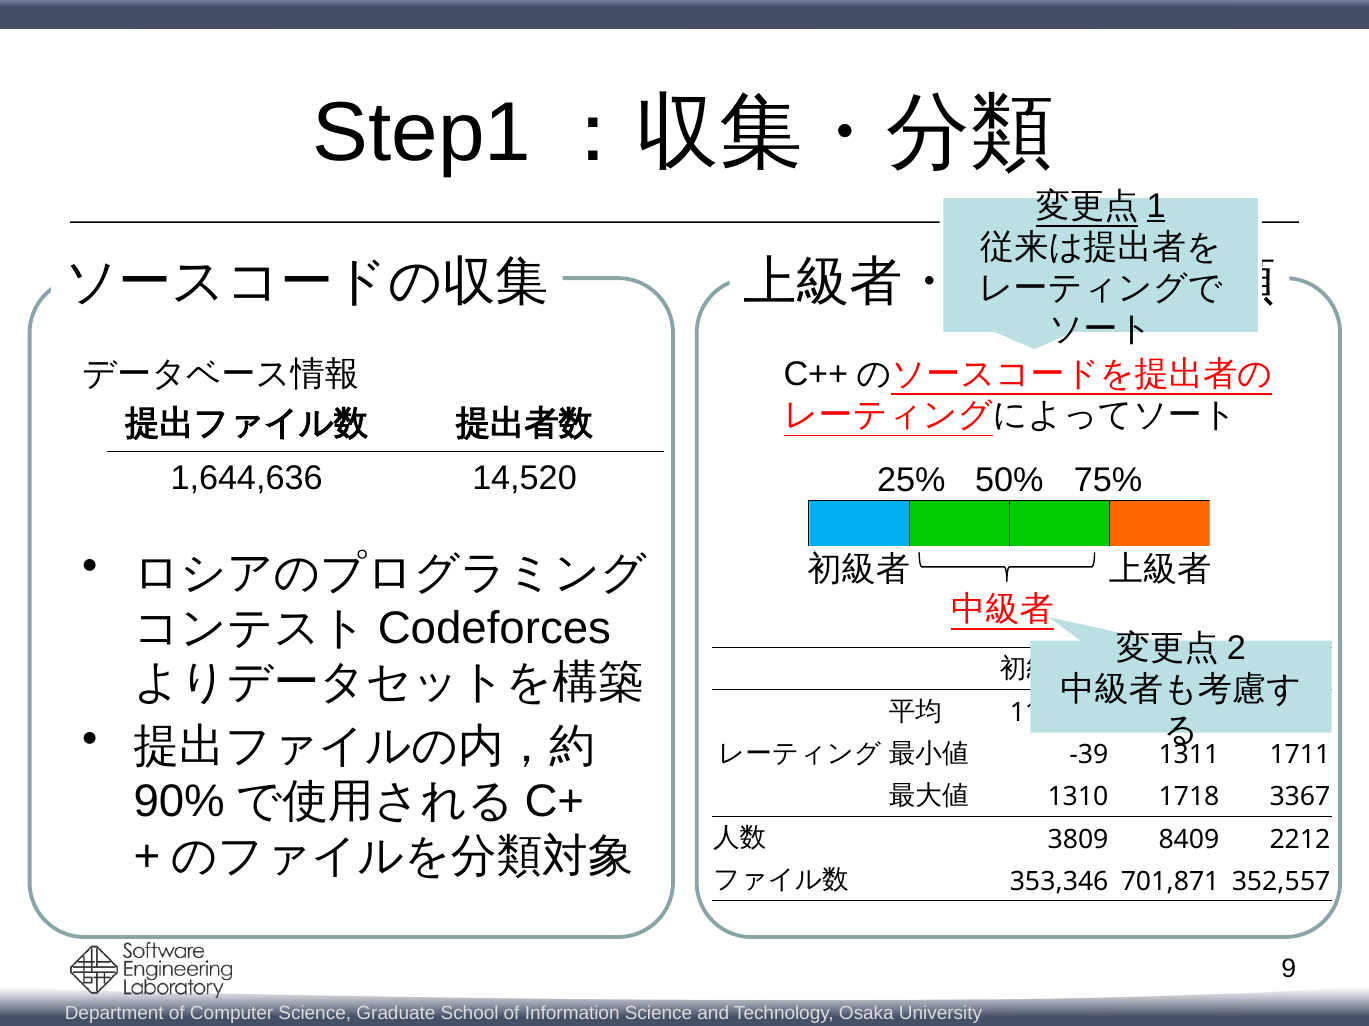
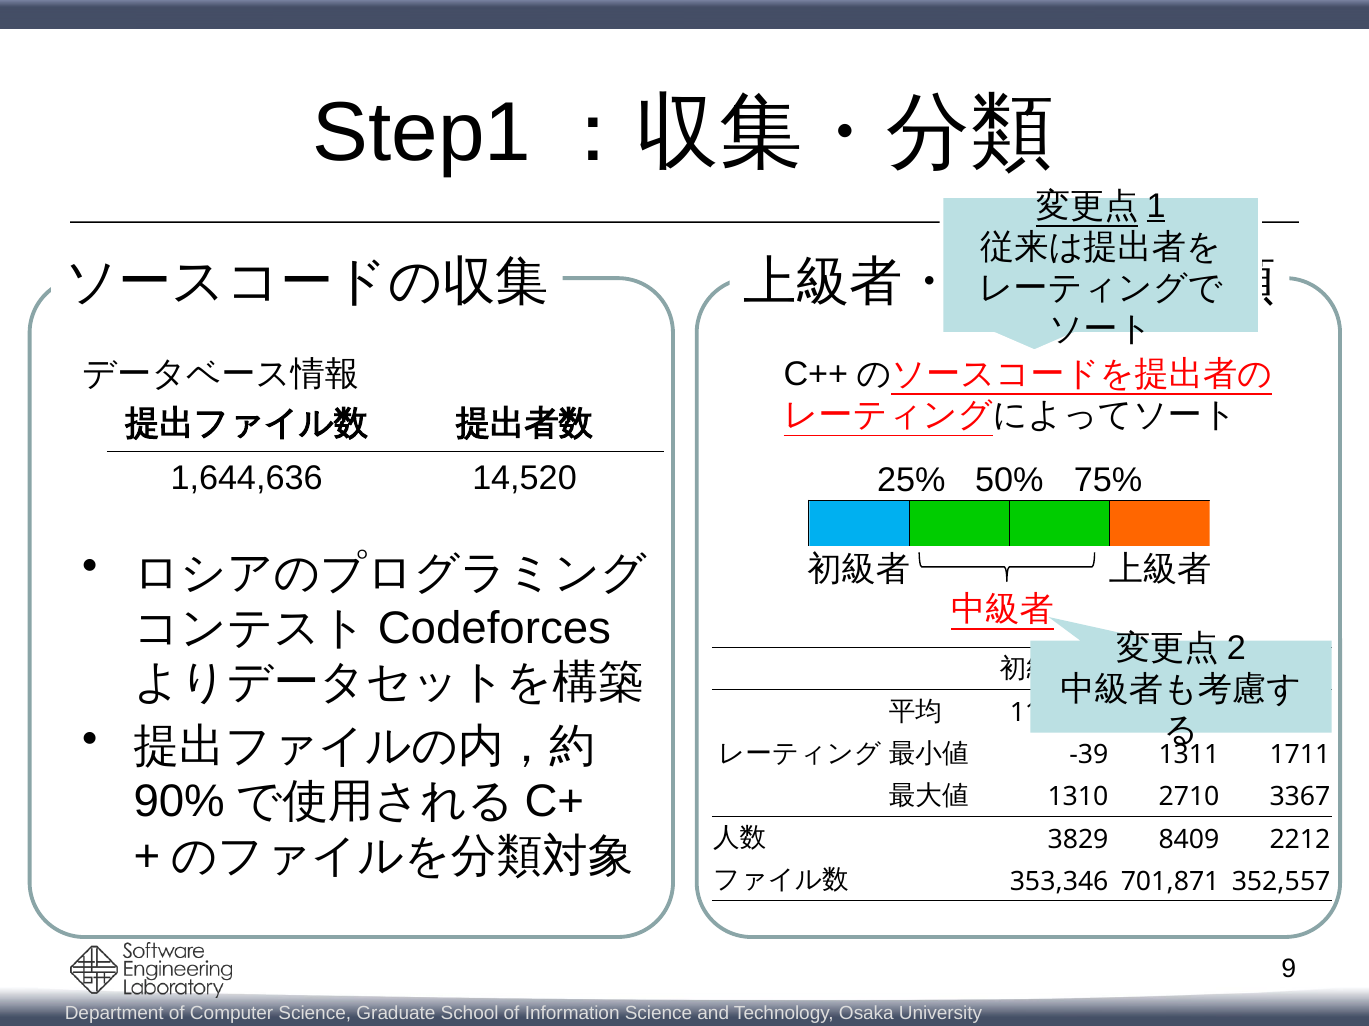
1718: 1718 -> 2710 (1189, 798)
3809: 3809 -> 3829 (1078, 840)
